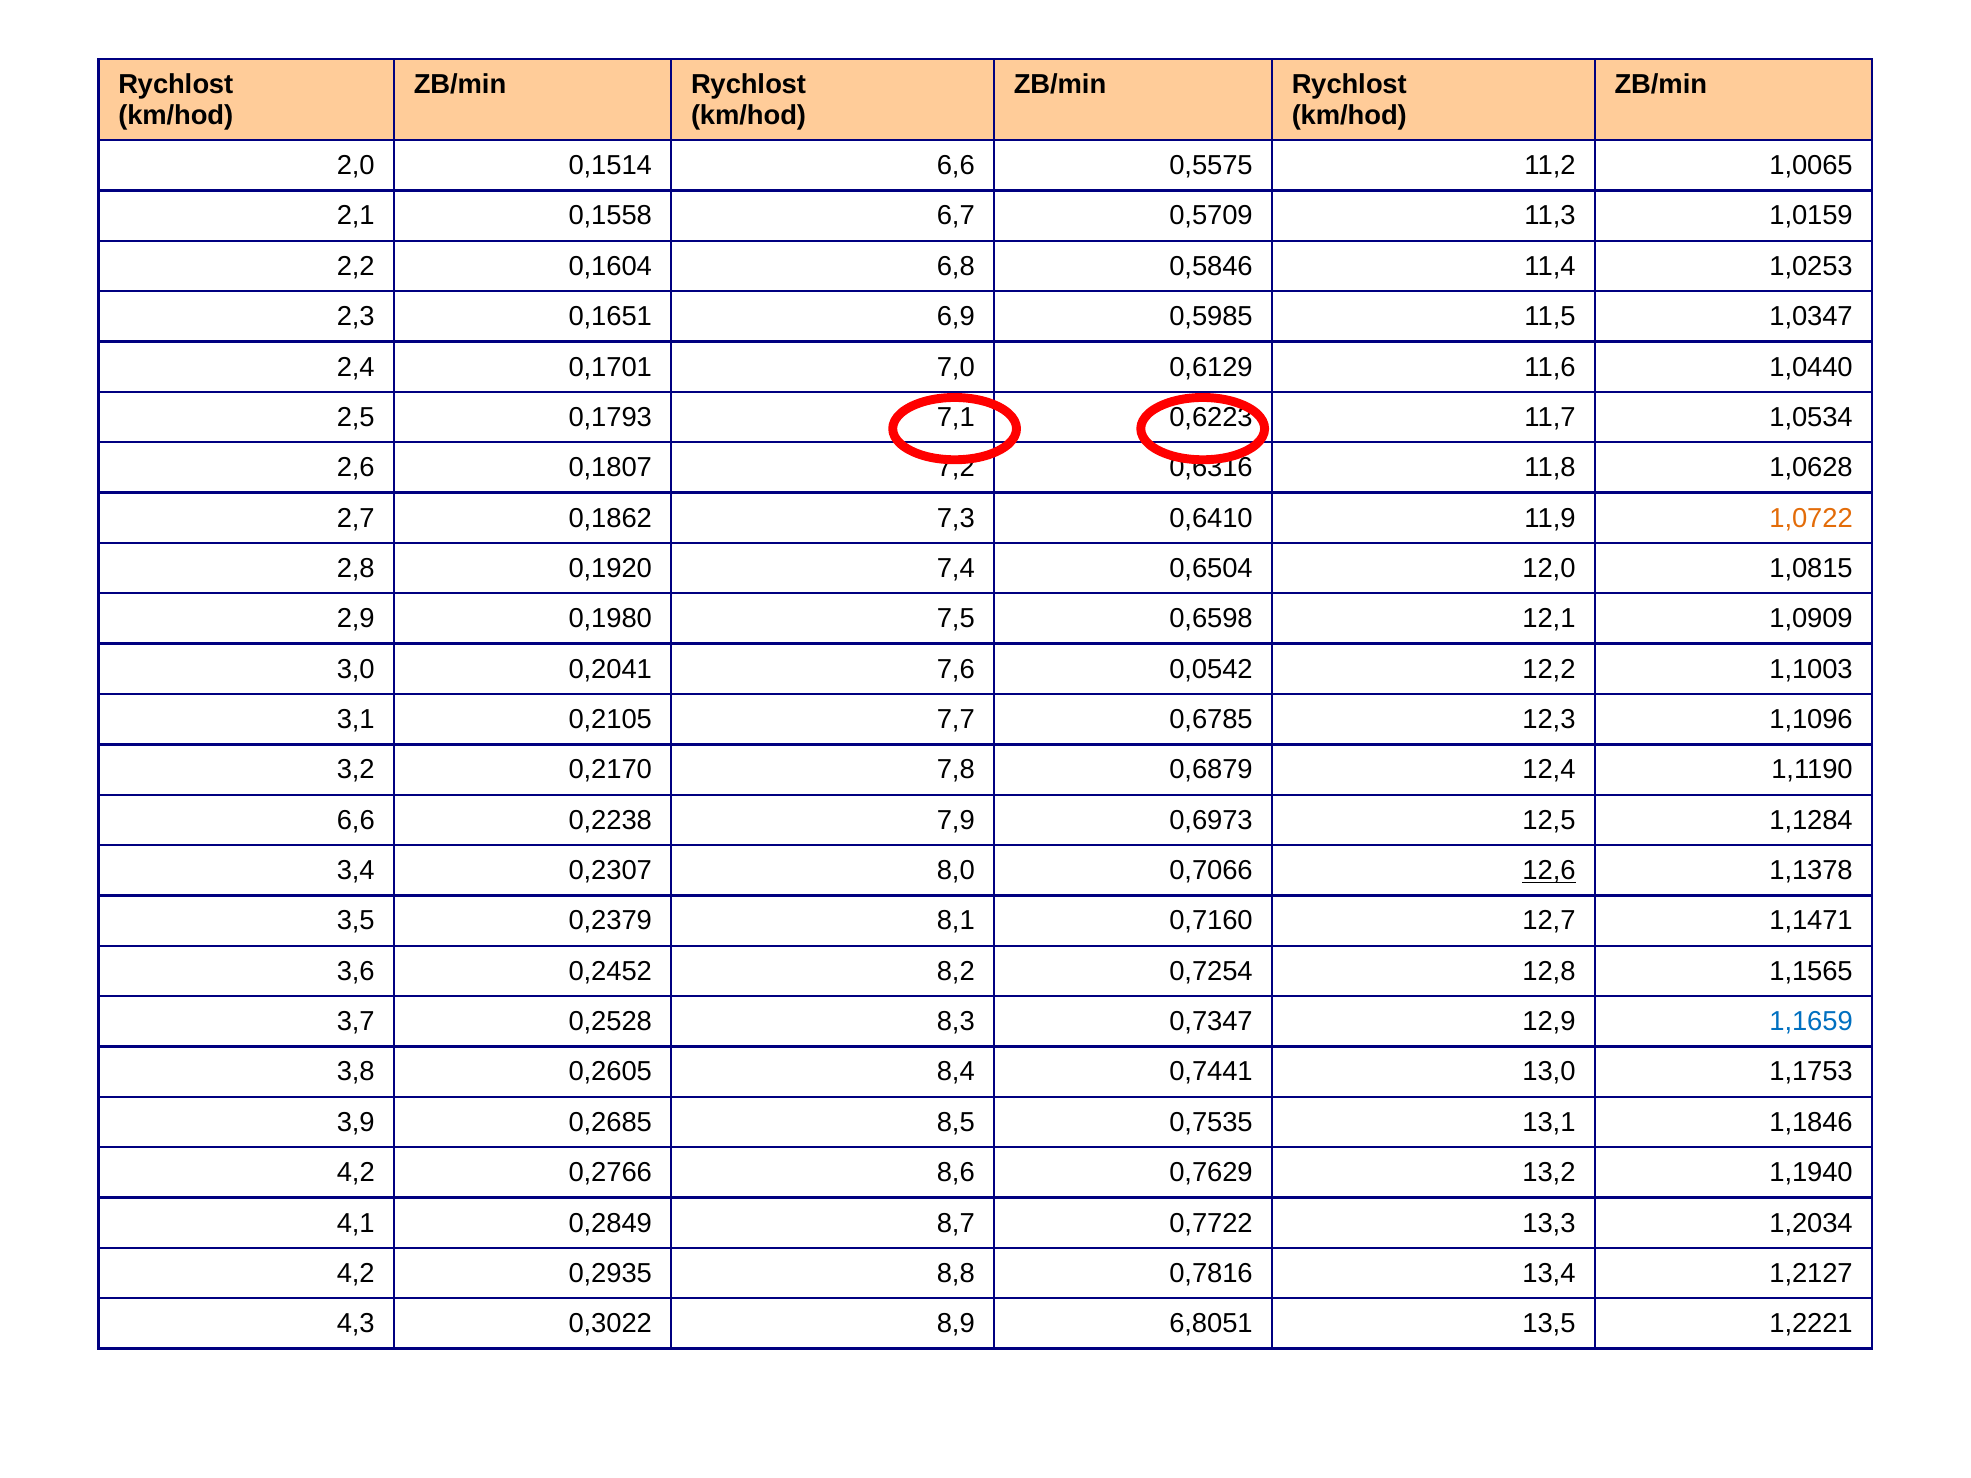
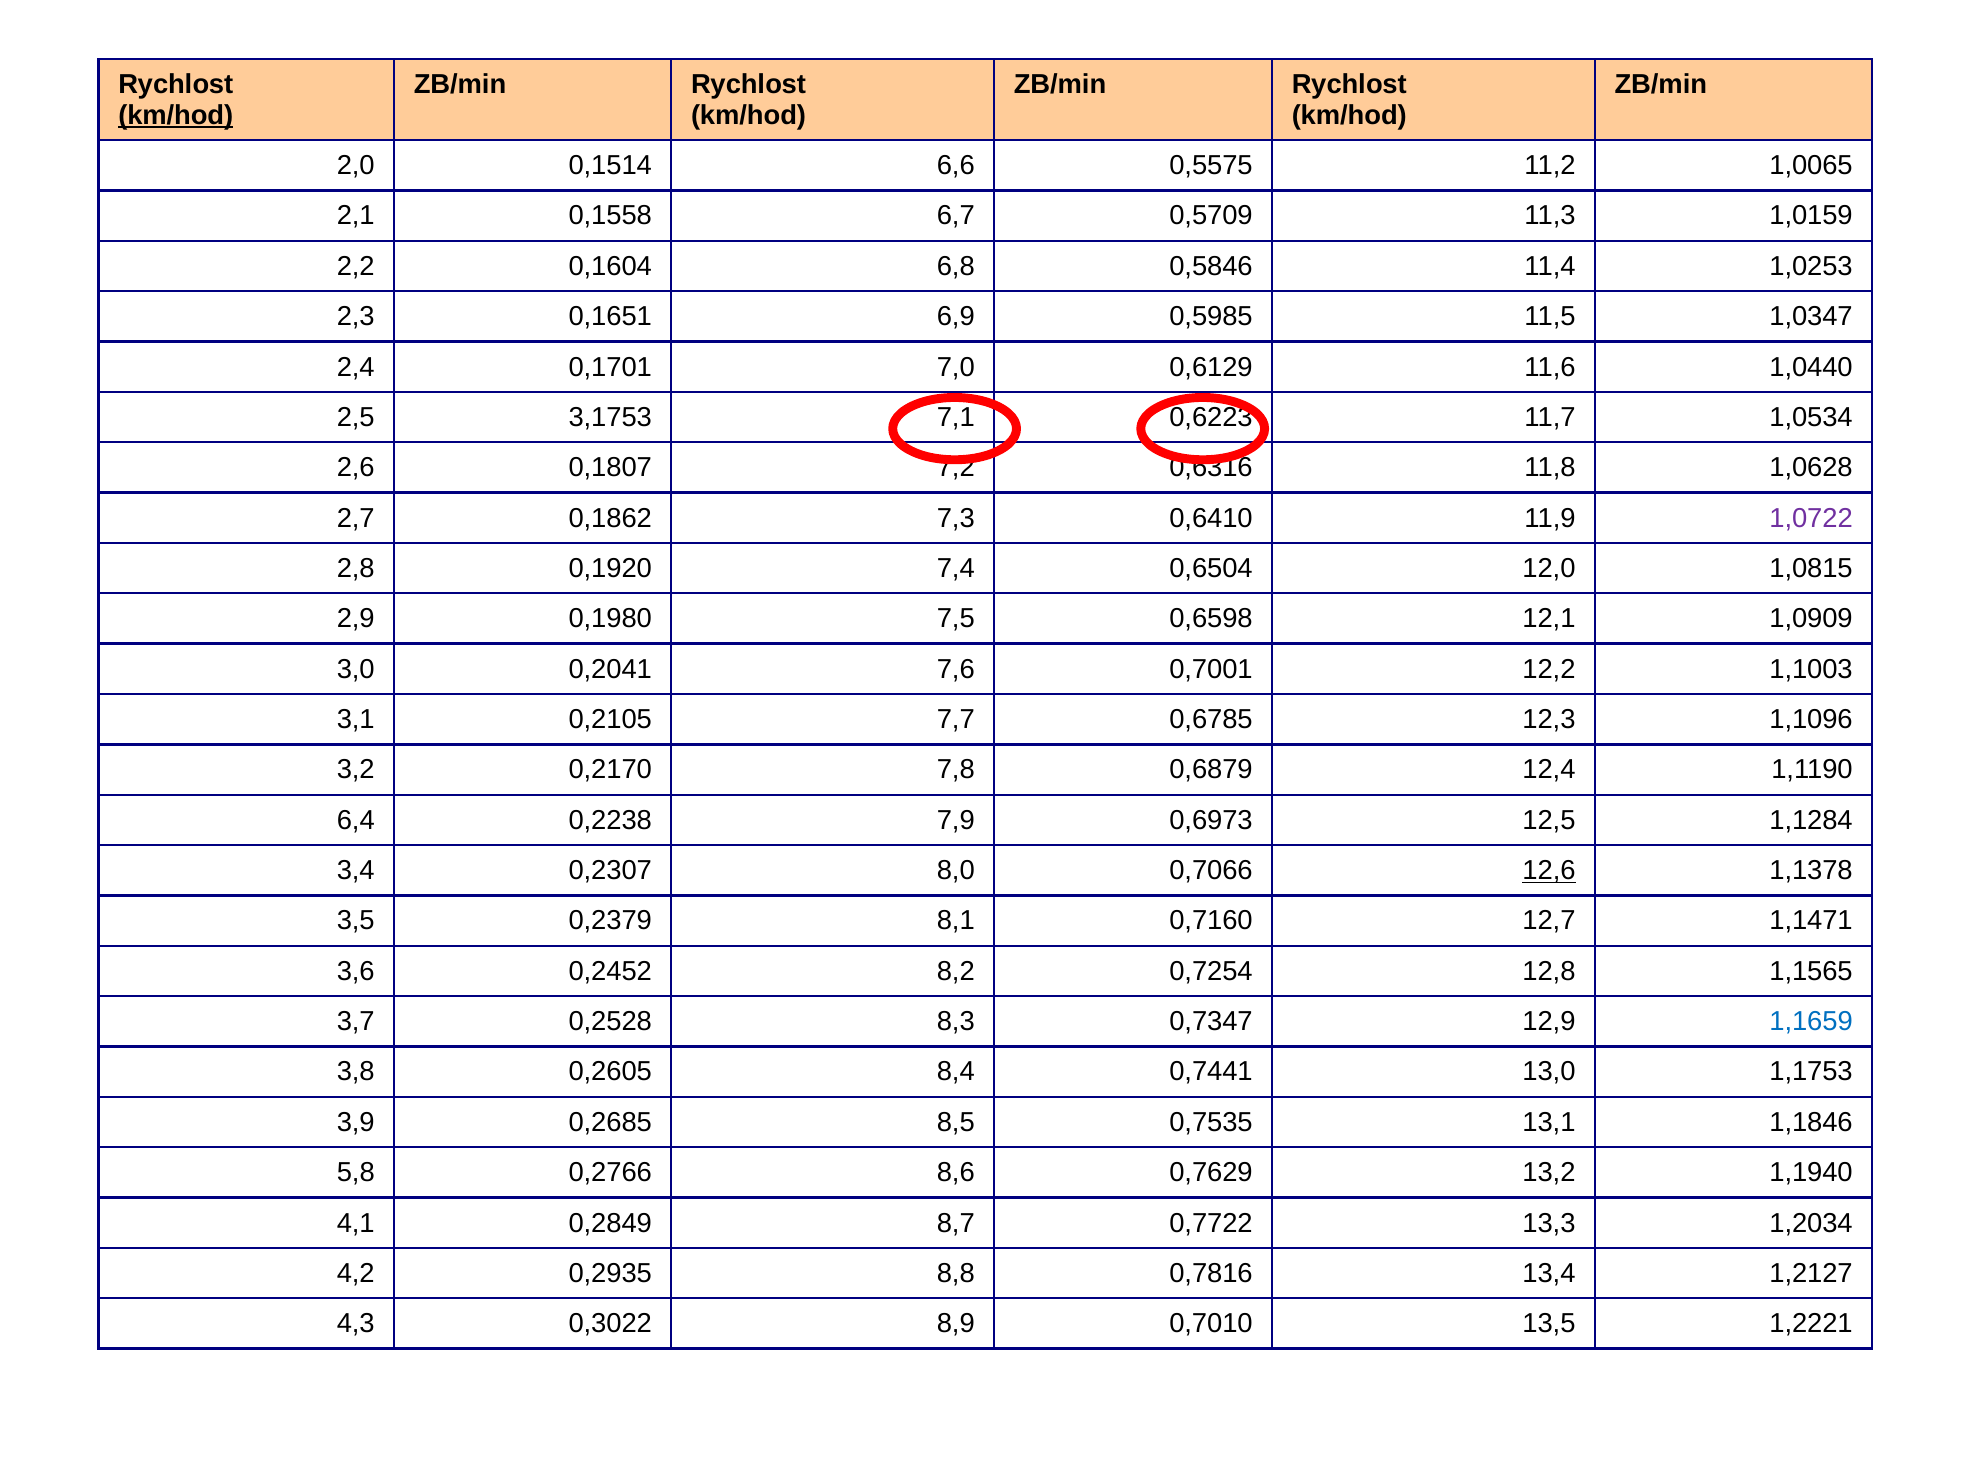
km/hod underline: none -> present (176, 115)
0,1793: 0,1793 -> 3,1753 (610, 417)
1,0722 colour: orange -> purple (1811, 518)
0,0542: 0,0542 -> 0,7001 (1211, 669)
6,6: 6,6 -> 6,4 (356, 820)
4,2: 4,2 -> 5,8 (356, 1173)
6,8051: 6,8051 -> 0,7010 (1211, 1324)
